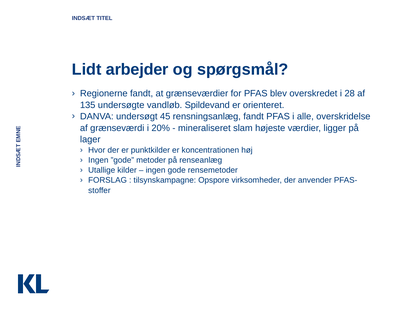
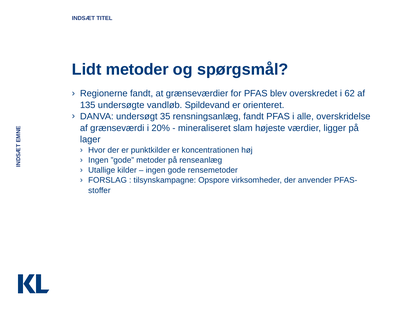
Lidt arbejder: arbejder -> metoder (137, 69)
28: 28 -> 62 (350, 94)
45: 45 -> 35 (165, 117)
